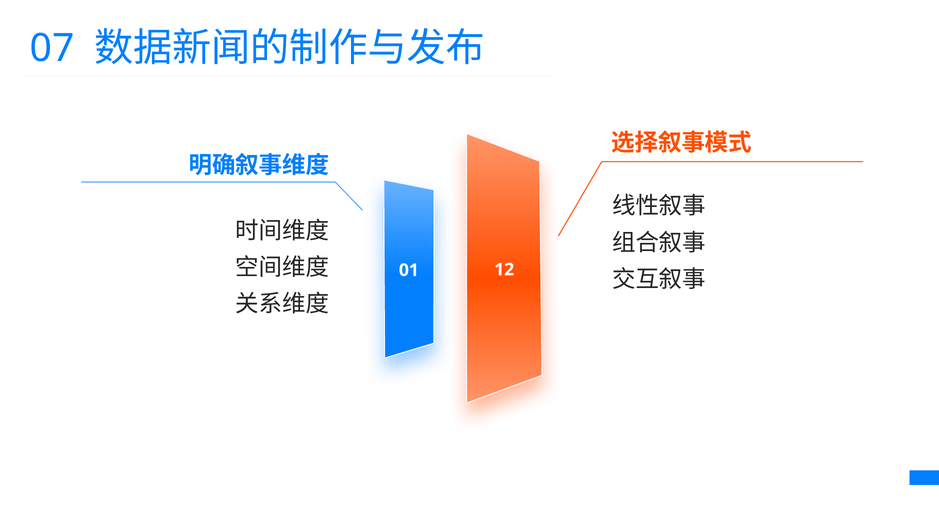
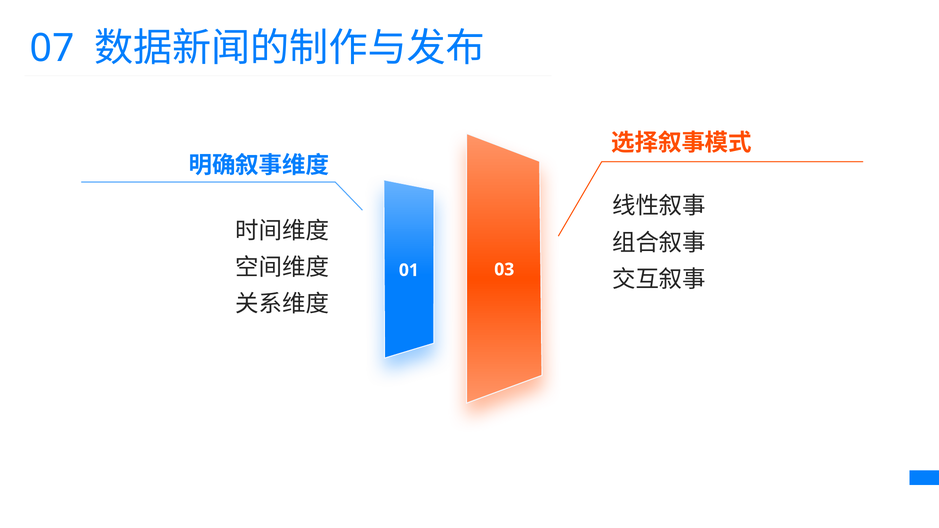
12: 12 -> 03 (504, 270)
